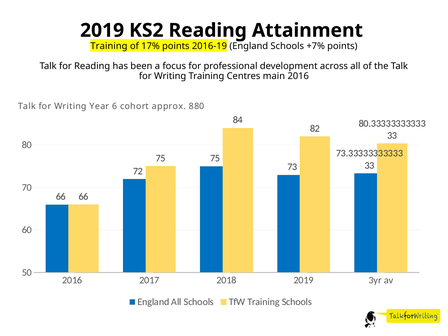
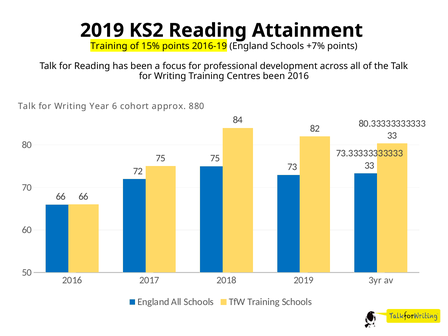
17%: 17% -> 15% (151, 46)
Centres main: main -> been (274, 76)
